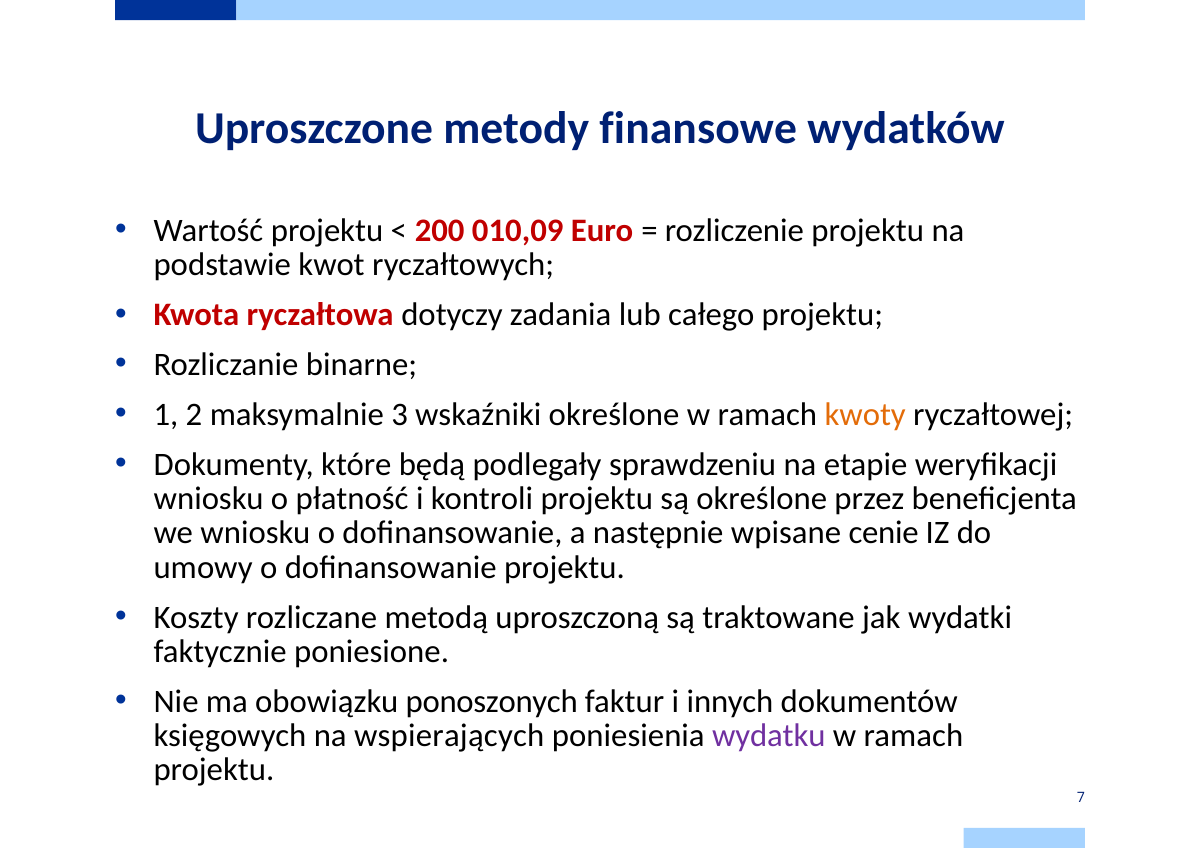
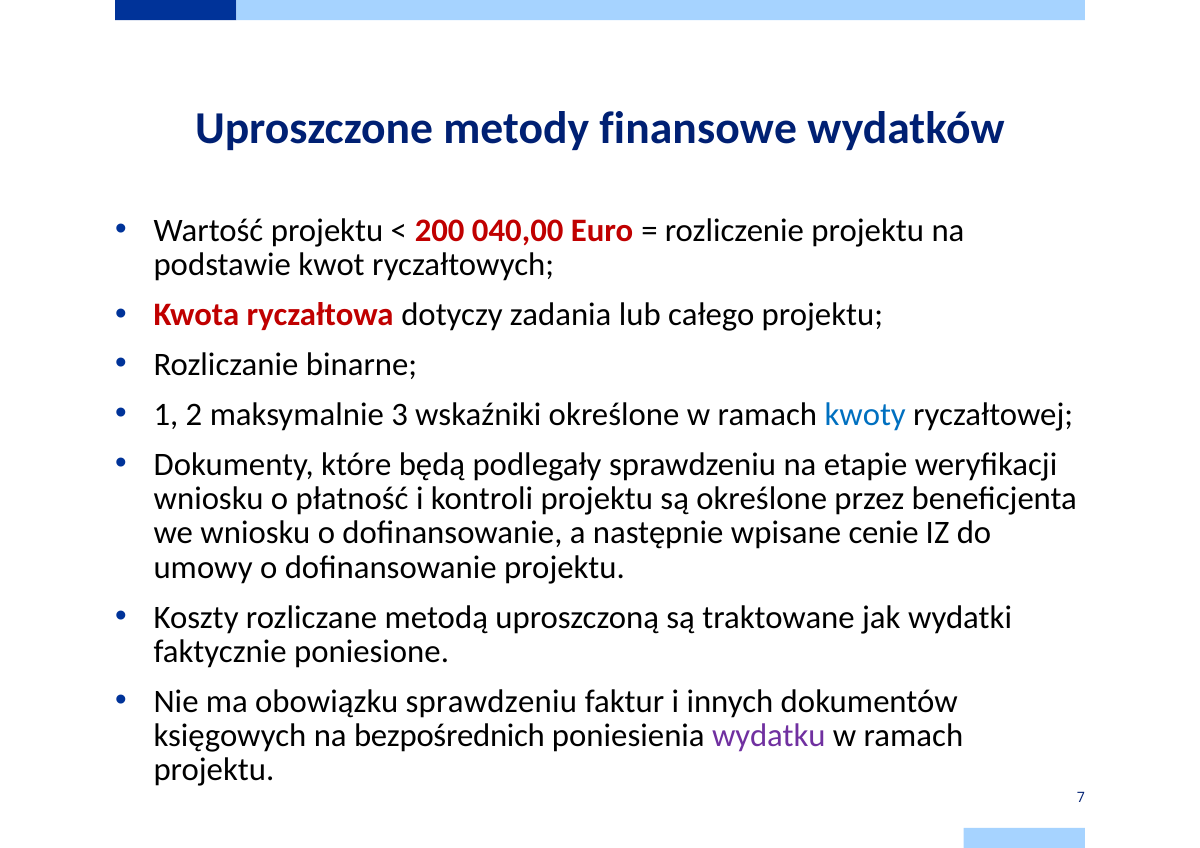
010,09: 010,09 -> 040,00 (518, 231)
kwoty colour: orange -> blue (865, 415)
obowiązku ponoszonych: ponoszonych -> sprawdzeniu (491, 702)
wspierających: wspierających -> bezpośrednich (449, 736)
